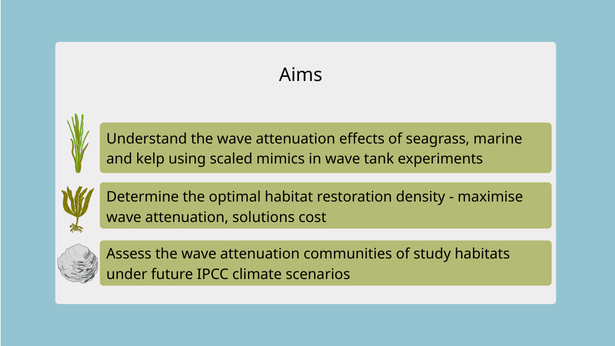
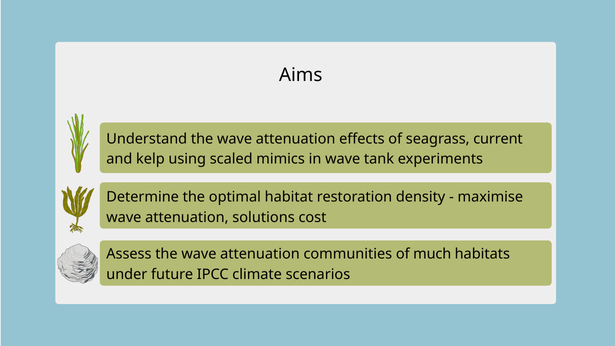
marine: marine -> current (498, 139)
study: study -> much (432, 254)
